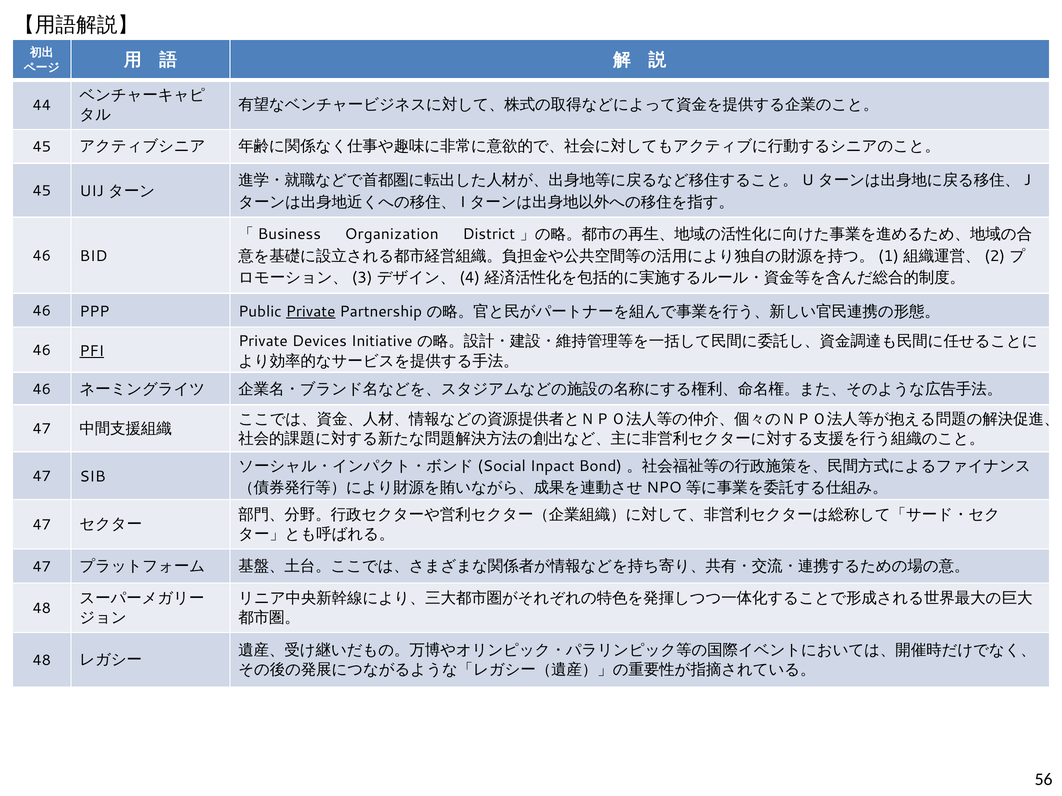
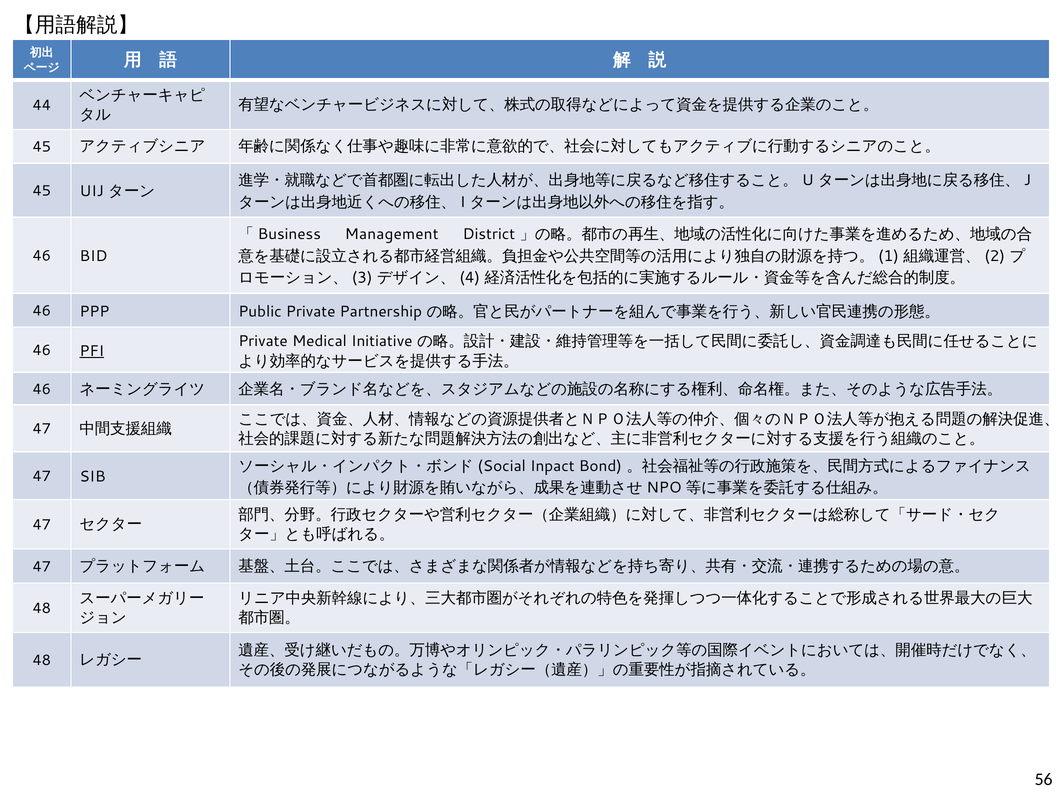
Organization: Organization -> Management (392, 234)
Private underline: present -> none (311, 312)
Devices: Devices -> Medical (319, 341)
